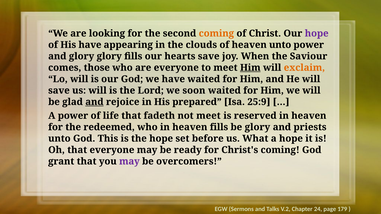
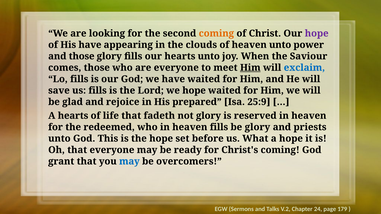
and glory: glory -> those (82, 56)
hearts save: save -> unto (209, 56)
exclaim colour: orange -> blue (304, 68)
Lo will: will -> fills (79, 79)
us will: will -> fills (98, 91)
we soon: soon -> hope (194, 91)
and underline: present -> none (94, 102)
A power: power -> hearts (73, 116)
not meet: meet -> glory (208, 116)
may colour: purple -> blue (129, 162)
